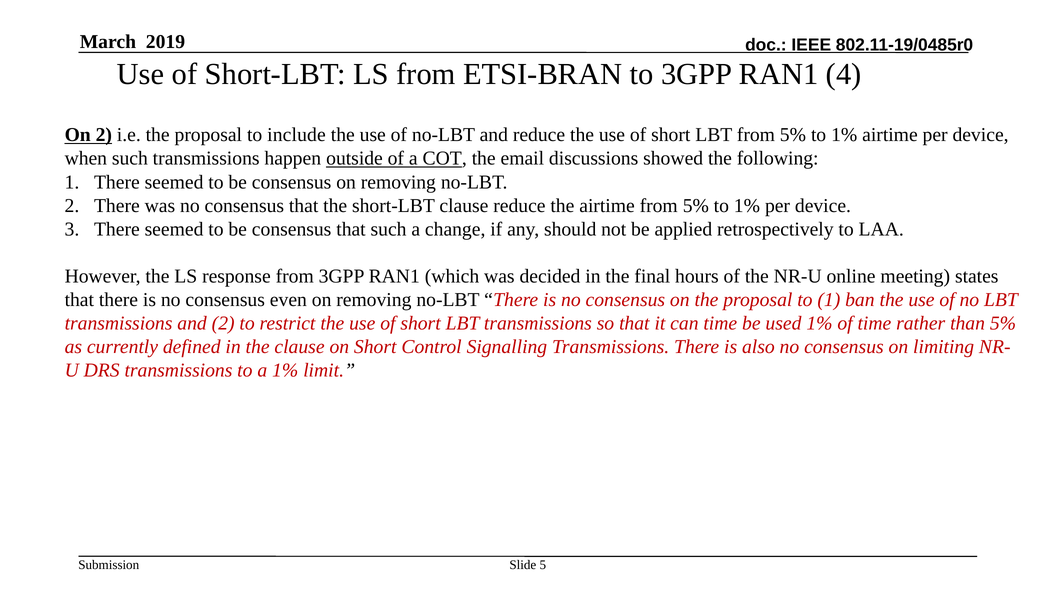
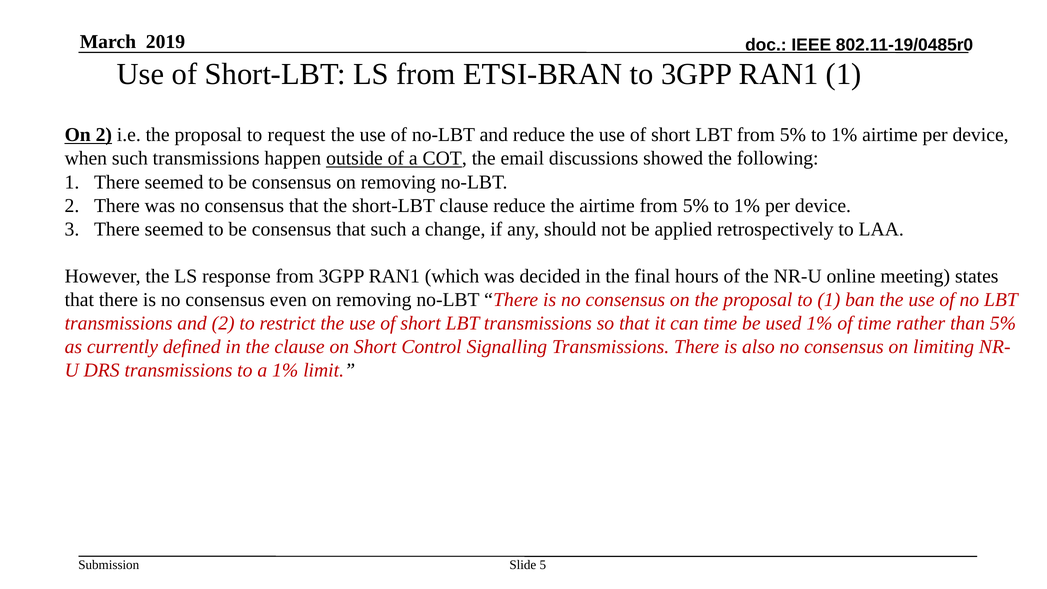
RAN1 4: 4 -> 1 (844, 74)
include: include -> request (296, 135)
